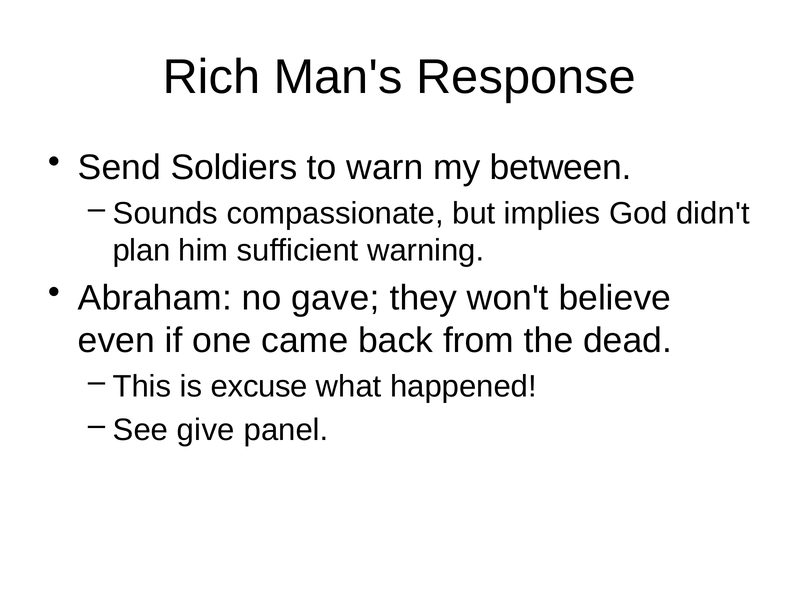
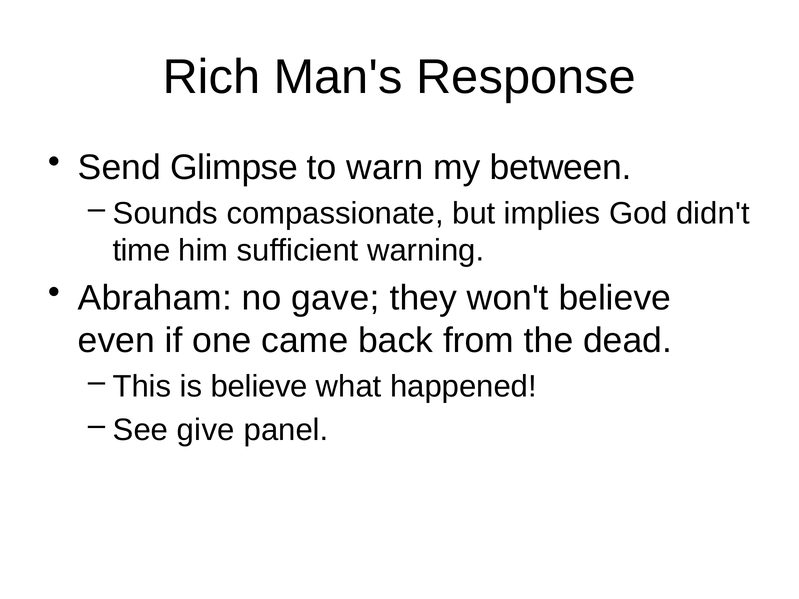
Soldiers: Soldiers -> Glimpse (234, 168)
plan: plan -> time (141, 251)
is excuse: excuse -> believe (259, 387)
